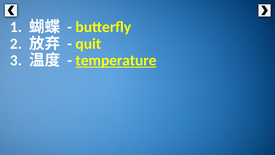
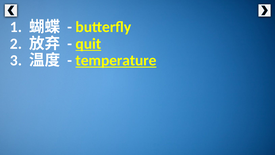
quit underline: none -> present (88, 44)
